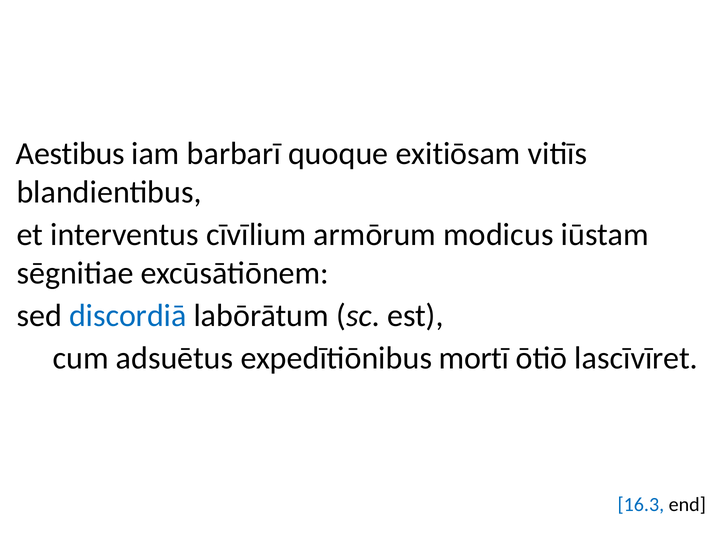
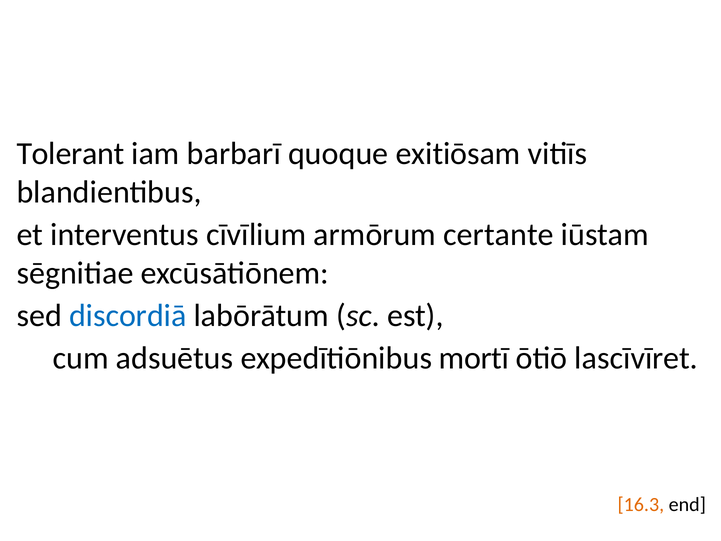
Aestibus: Aestibus -> Tolerant (70, 154)
modicus: modicus -> certante (499, 234)
16.3 colour: blue -> orange (641, 504)
